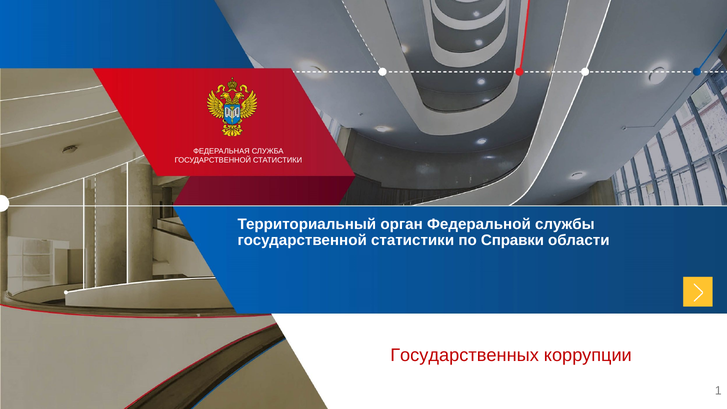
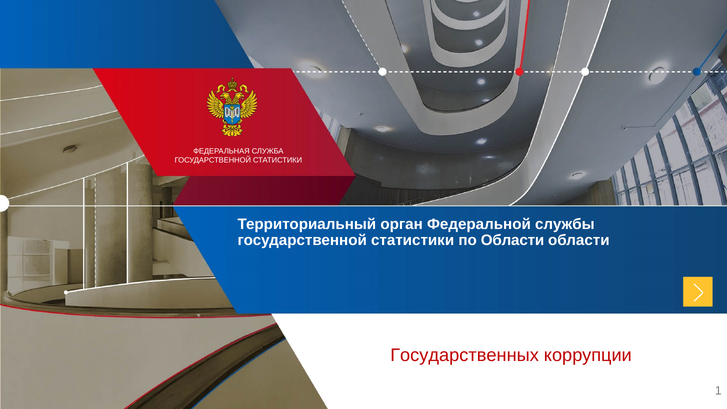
по Справки: Справки -> Области (513, 240)
